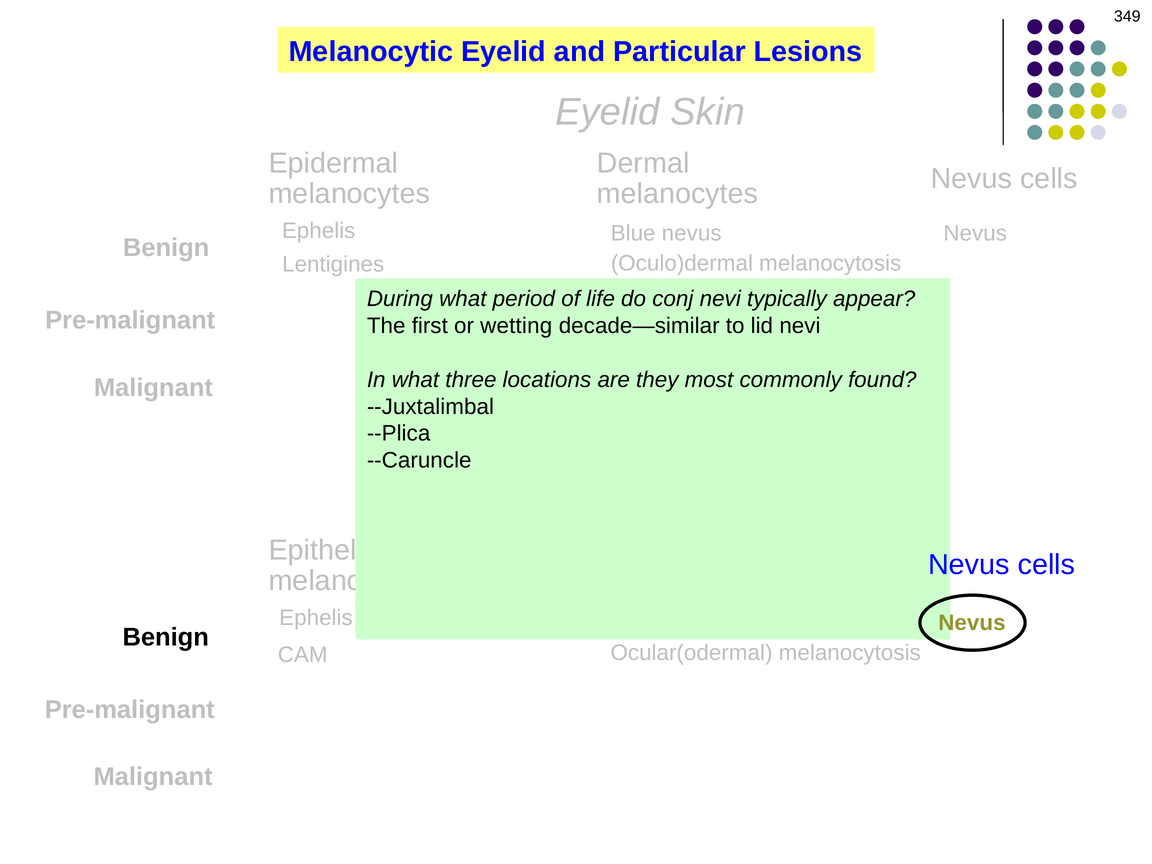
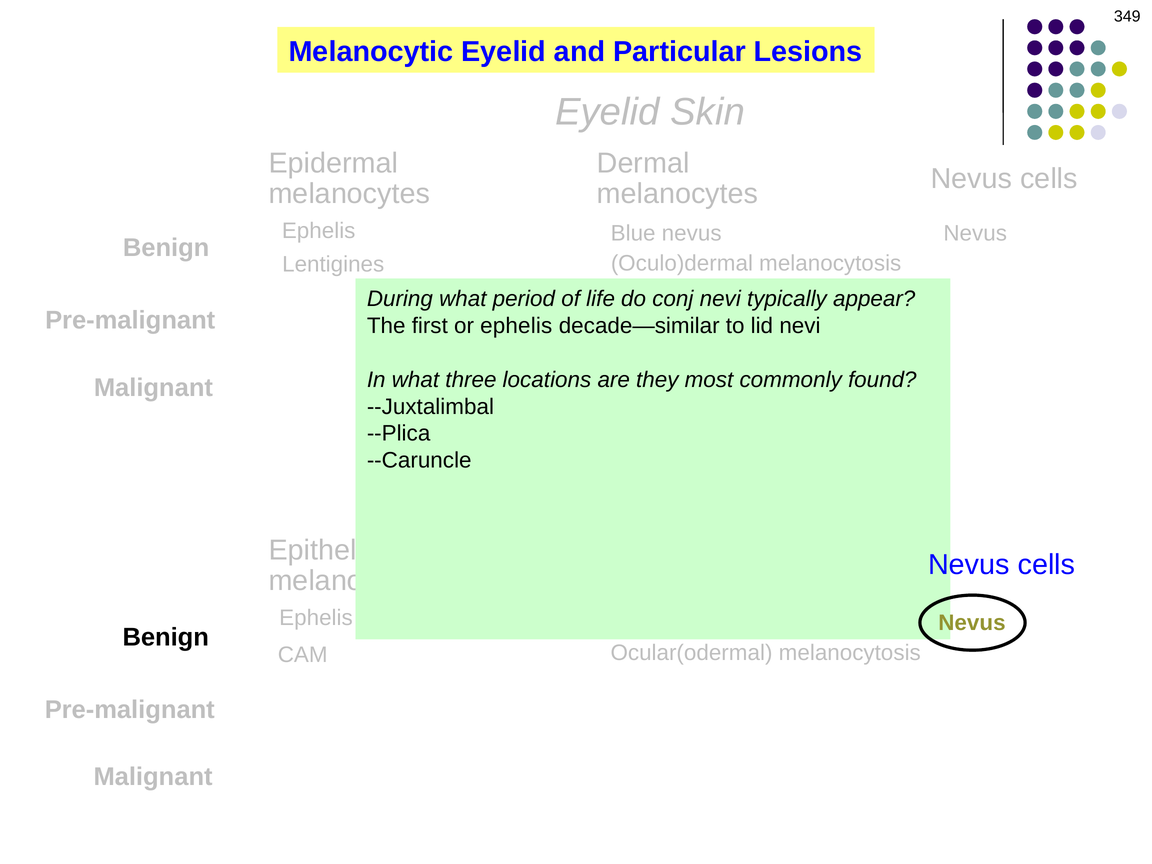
or wetting: wetting -> ephelis (516, 326)
